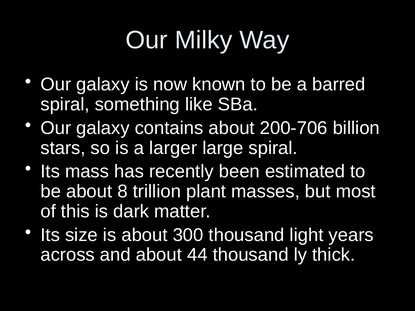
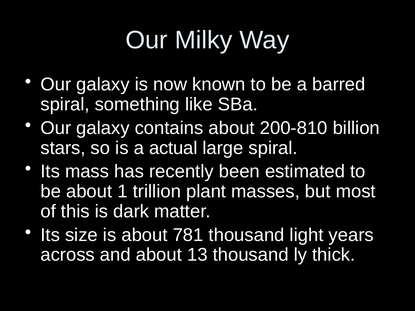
200-706: 200-706 -> 200-810 (294, 128)
larger: larger -> actual (173, 148)
8: 8 -> 1 (123, 192)
300: 300 -> 781 (188, 235)
44: 44 -> 13 (197, 255)
